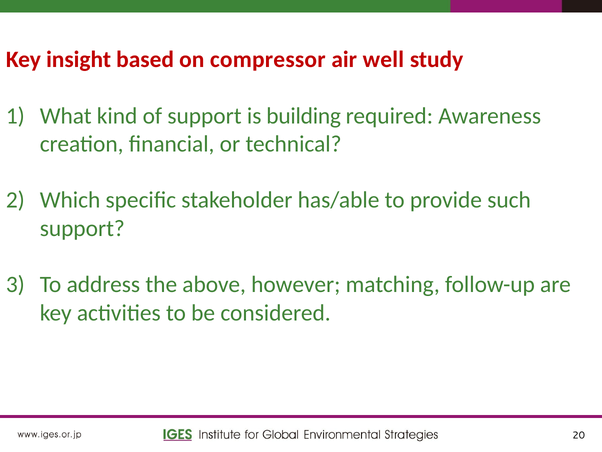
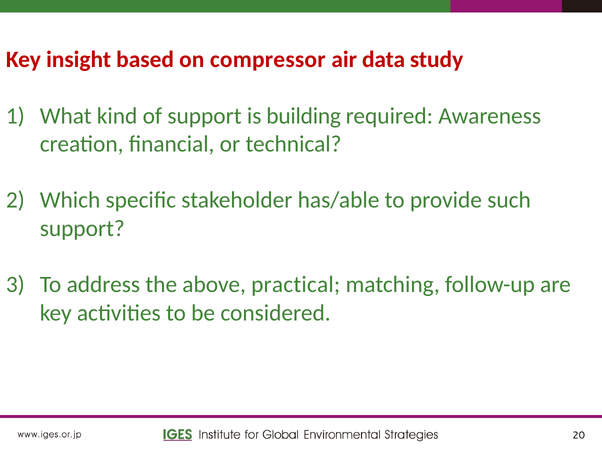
well: well -> data (384, 59)
however: however -> practical (296, 284)
